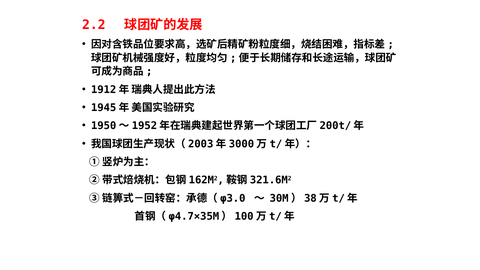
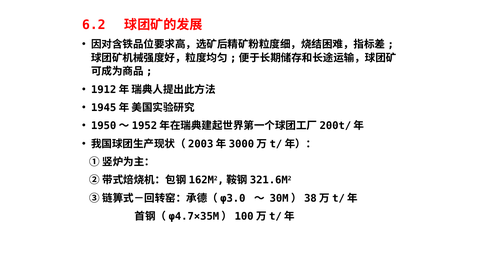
2.2: 2.2 -> 6.2 (94, 25)
